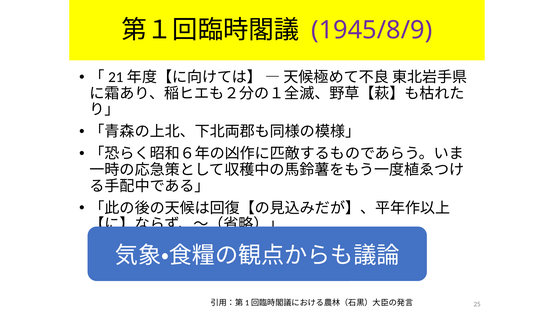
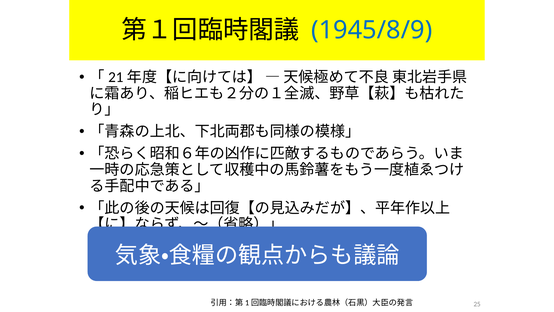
1945/8/9 colour: purple -> blue (372, 30)
